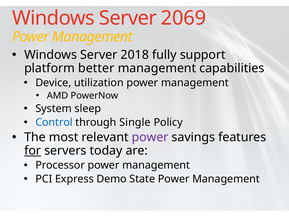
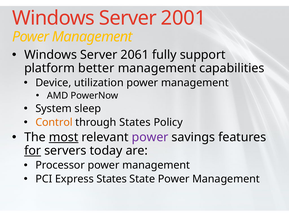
2069: 2069 -> 2001 (183, 18)
2018: 2018 -> 2061 (135, 55)
Control colour: blue -> orange (54, 122)
through Single: Single -> States (135, 122)
most underline: none -> present (64, 137)
Express Demo: Demo -> States (112, 179)
